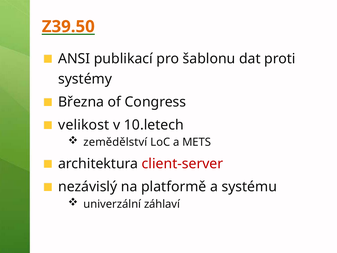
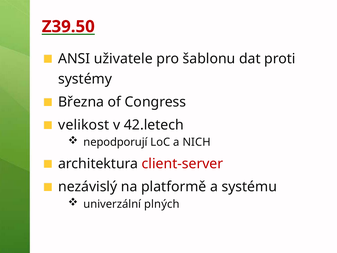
Z39.50 colour: orange -> red (68, 27)
publikací: publikací -> uživatele (123, 59)
10.letech: 10.letech -> 42.letech (154, 125)
zemědělství: zemědělství -> nepodporují (115, 142)
METS: METS -> NICH (197, 142)
záhlaví: záhlaví -> plných (162, 204)
